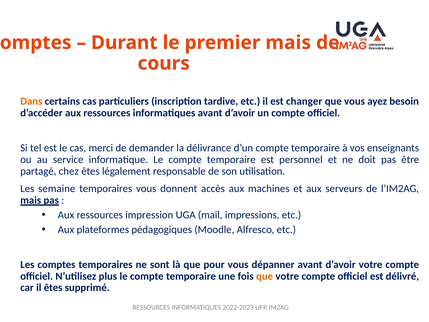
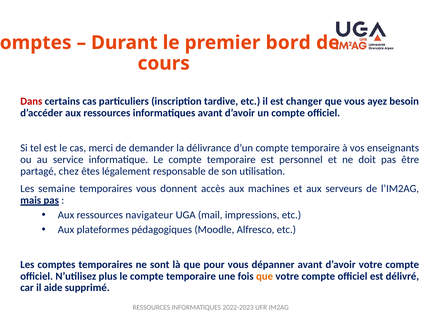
premier mais: mais -> bord (288, 43)
Dans colour: orange -> red (31, 101)
impression: impression -> navigateur (149, 215)
il êtes: êtes -> aide (53, 288)
